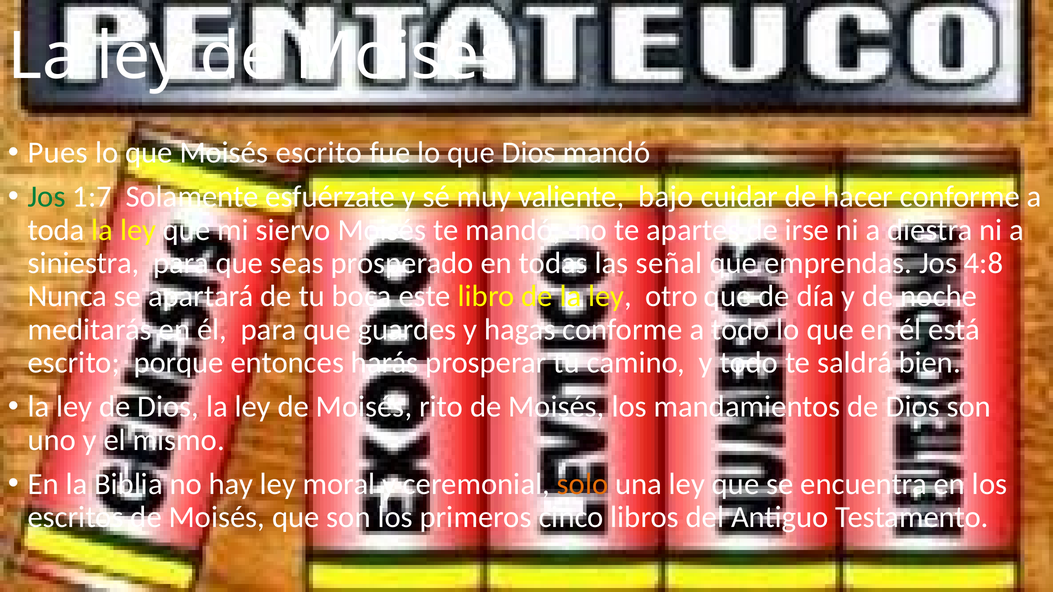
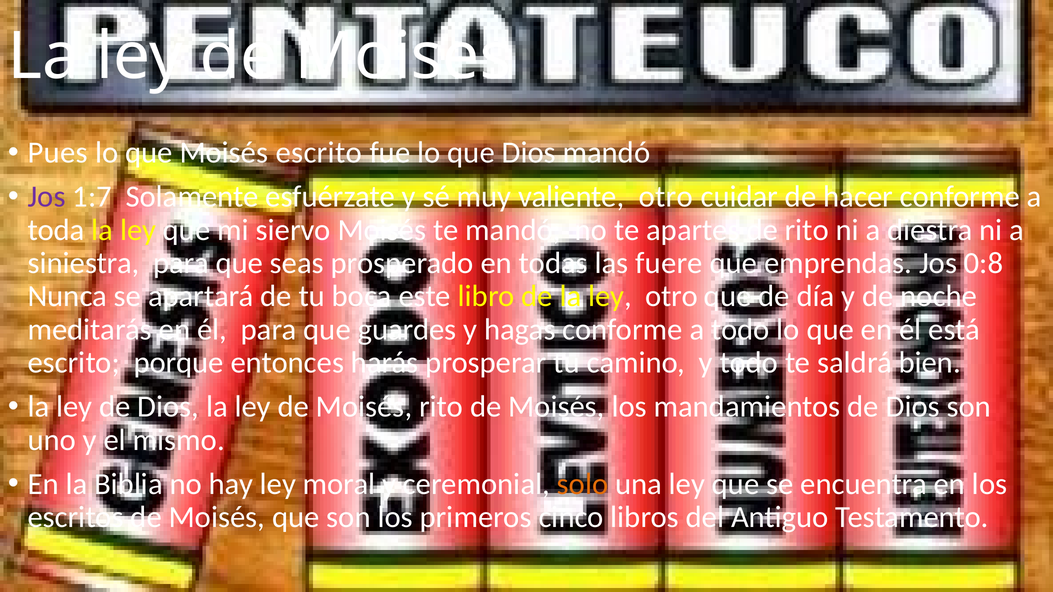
Jos colour: green -> purple (47, 197)
valiente bajo: bajo -> otro (666, 197)
de irse: irse -> rito (807, 230)
señal: señal -> fuere (669, 263)
4:8: 4:8 -> 0:8 (984, 263)
